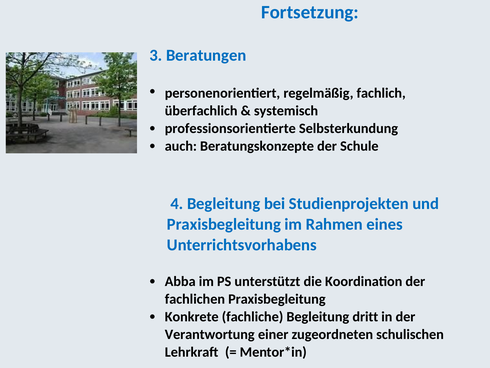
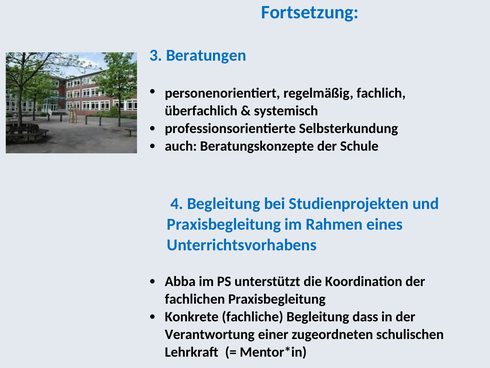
dritt: dritt -> dass (365, 316)
